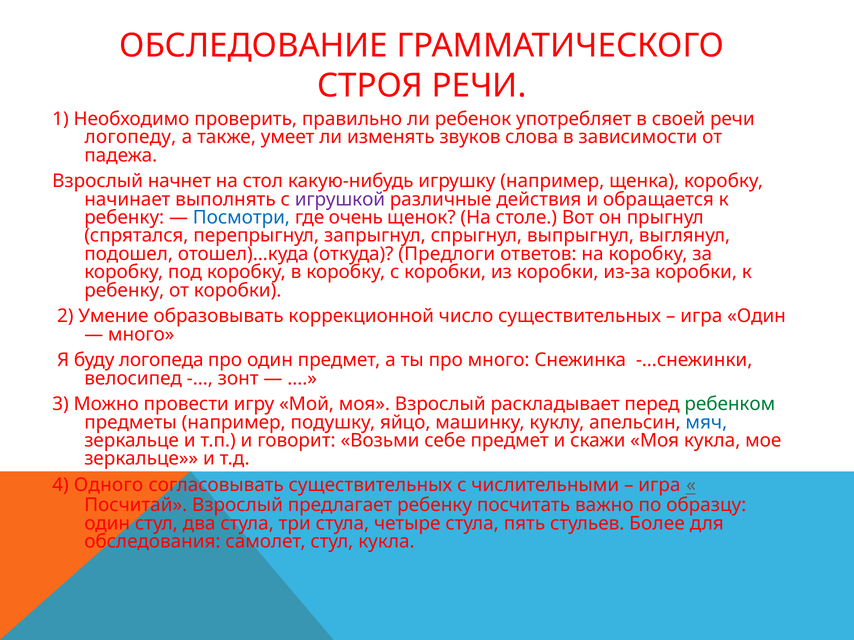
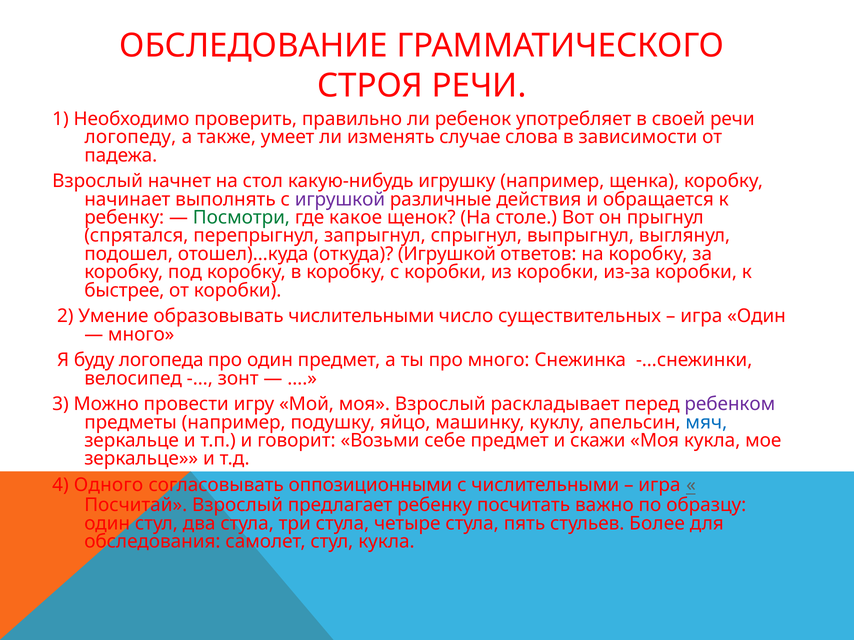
звуков: звуков -> случае (470, 137)
Посмотри colour: blue -> green (241, 218)
очень: очень -> какое (356, 218)
откуда Предлоги: Предлоги -> Игрушкой (447, 254)
ребенку: ребенку -> быстрее (124, 291)
образовывать коррекционной: коррекционной -> числительными (361, 316)
ребенком colour: green -> purple (730, 404)
согласовывать существительных: существительных -> оппозиционными (370, 486)
